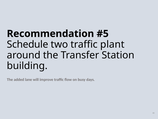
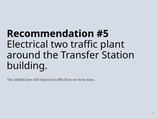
Schedule: Schedule -> Electrical (27, 44)
